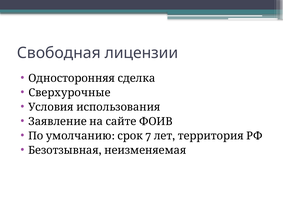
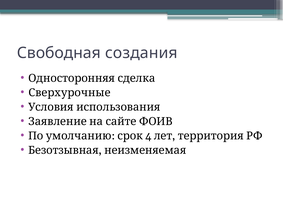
лицензии: лицензии -> создания (141, 53)
7: 7 -> 4 (148, 136)
